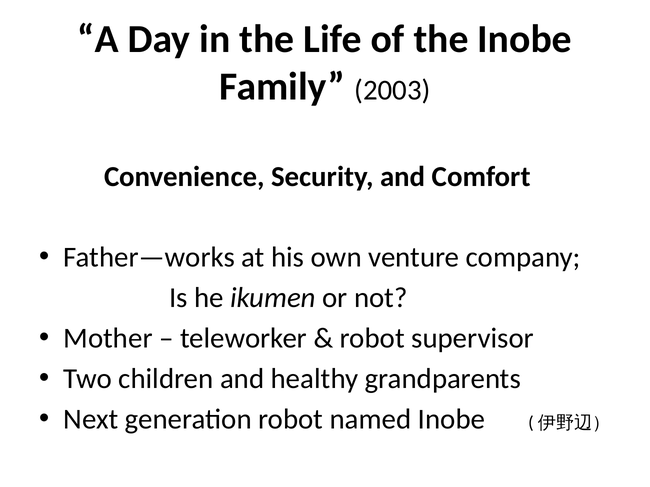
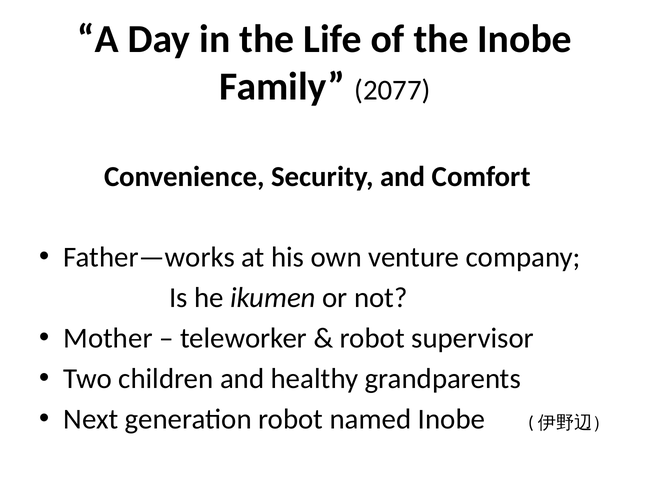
2003: 2003 -> 2077 (392, 90)
